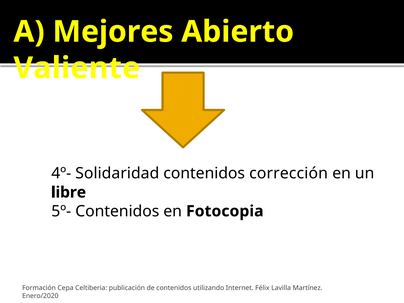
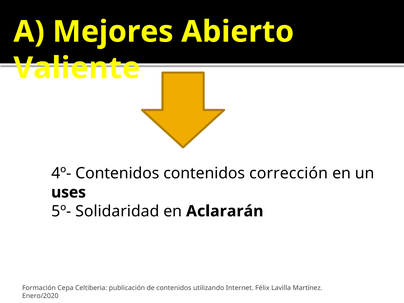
4º- Solidaridad: Solidaridad -> Contenidos (117, 173)
libre: libre -> uses (69, 192)
5º- Contenidos: Contenidos -> Solidaridad (117, 211)
Fotocopia: Fotocopia -> Aclararán (225, 211)
